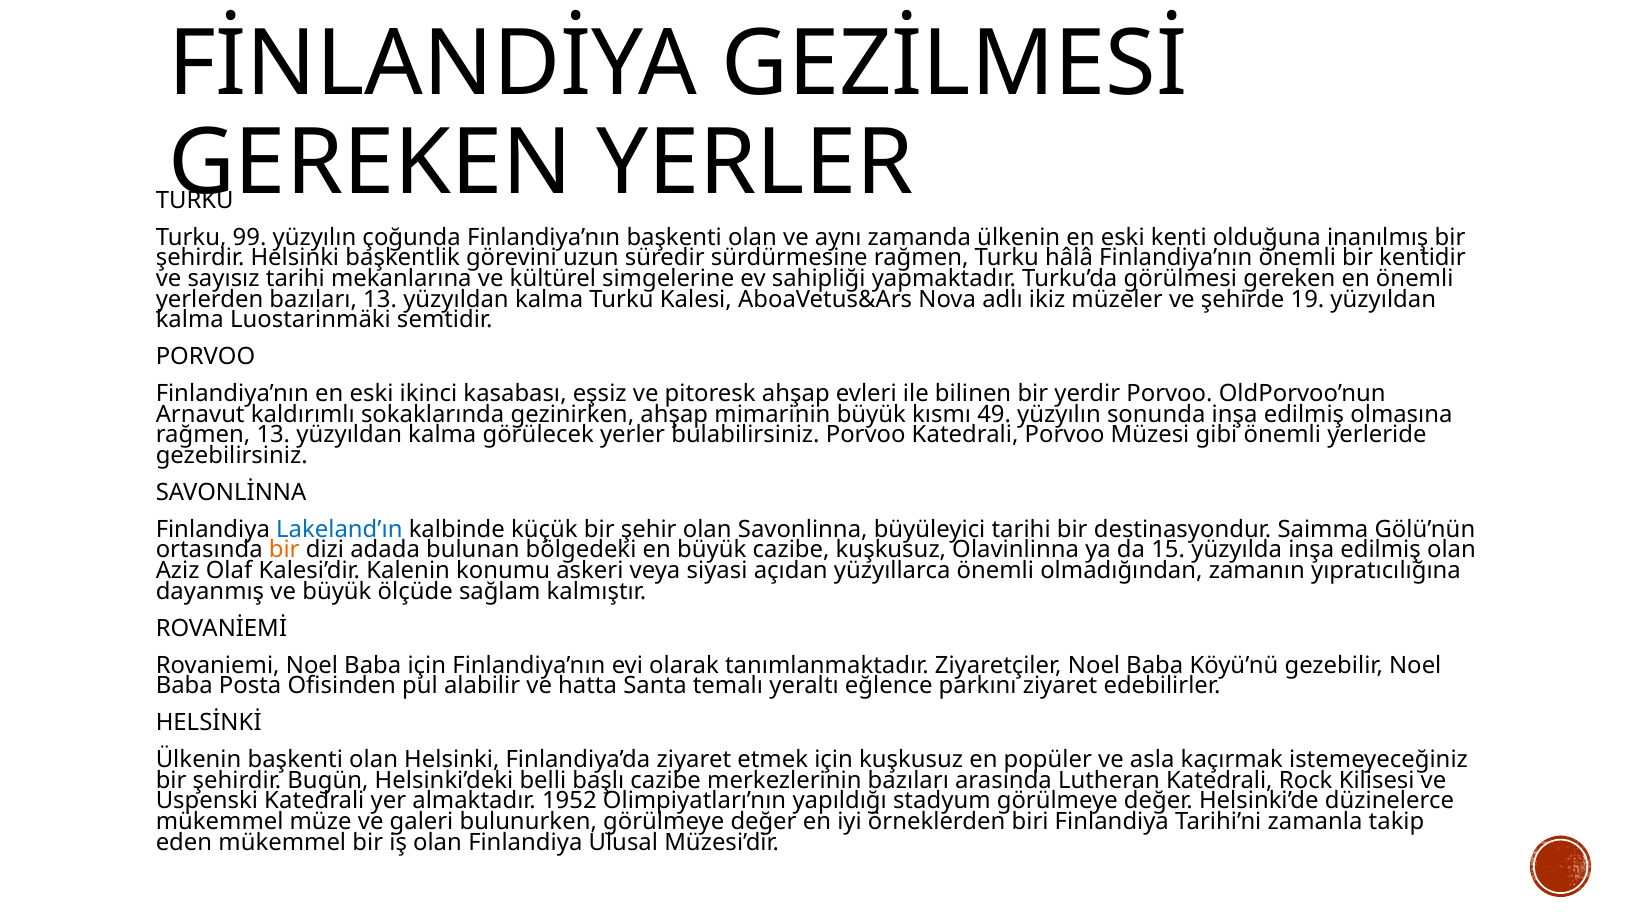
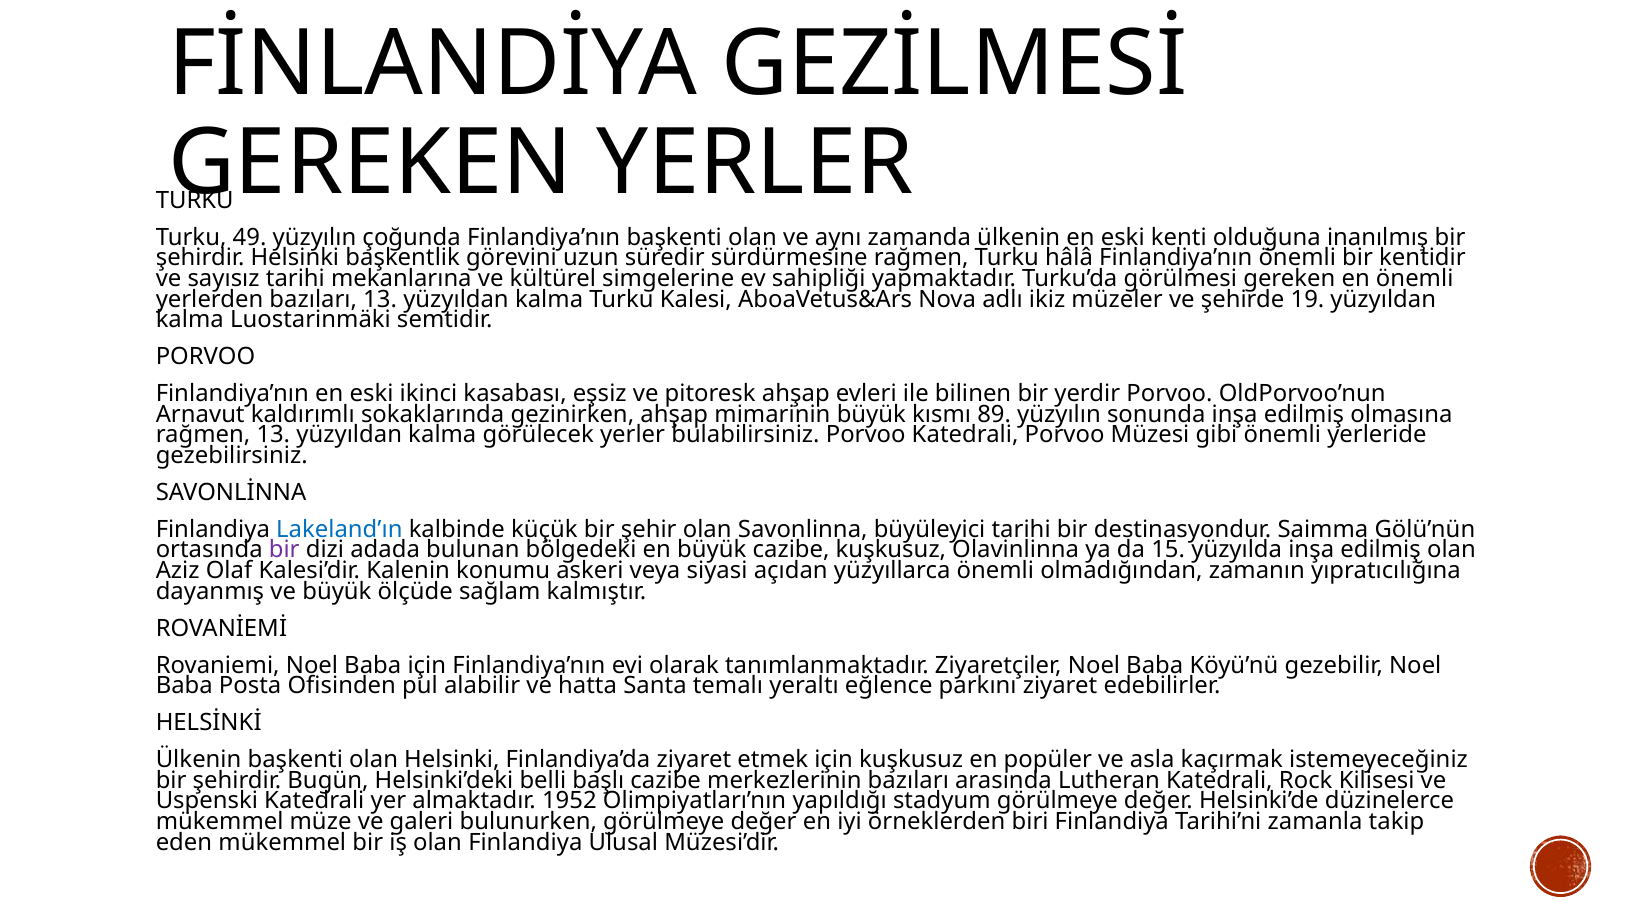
99: 99 -> 49 (250, 237)
49: 49 -> 89 (994, 414)
bir colour: orange -> purple (284, 550)
